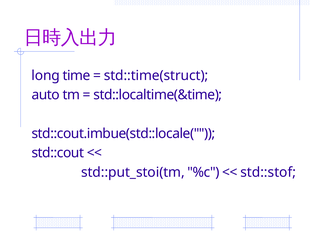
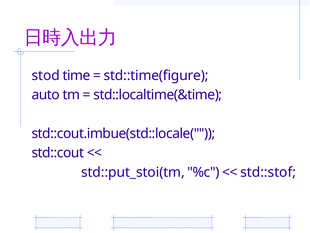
long: long -> stod (46, 75)
std::time(struct: std::time(struct -> std::time(figure (156, 75)
